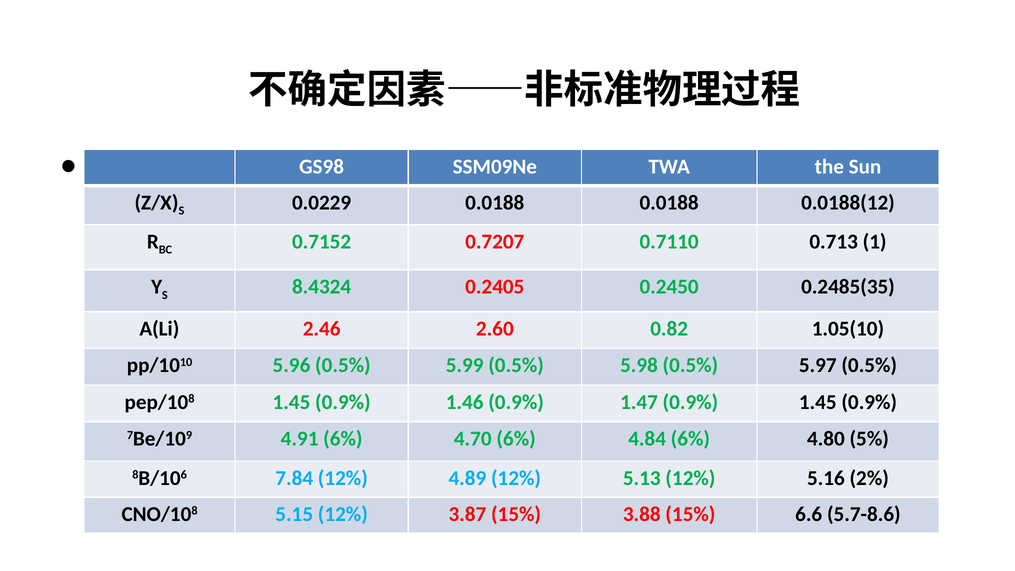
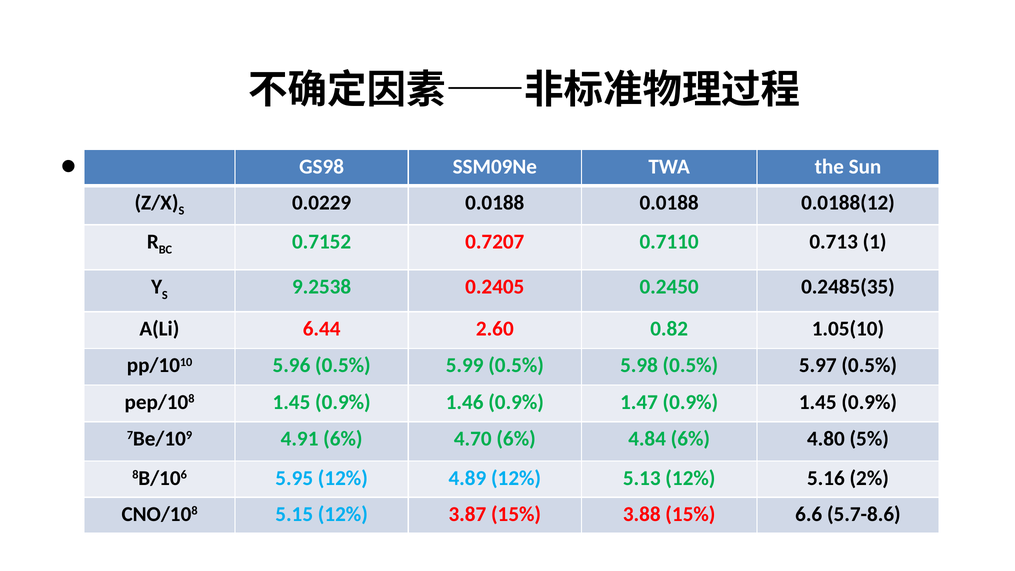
8.4324: 8.4324 -> 9.2538 (322, 287)
2.46: 2.46 -> 6.44 (322, 329)
7.84: 7.84 -> 5.95 (294, 478)
